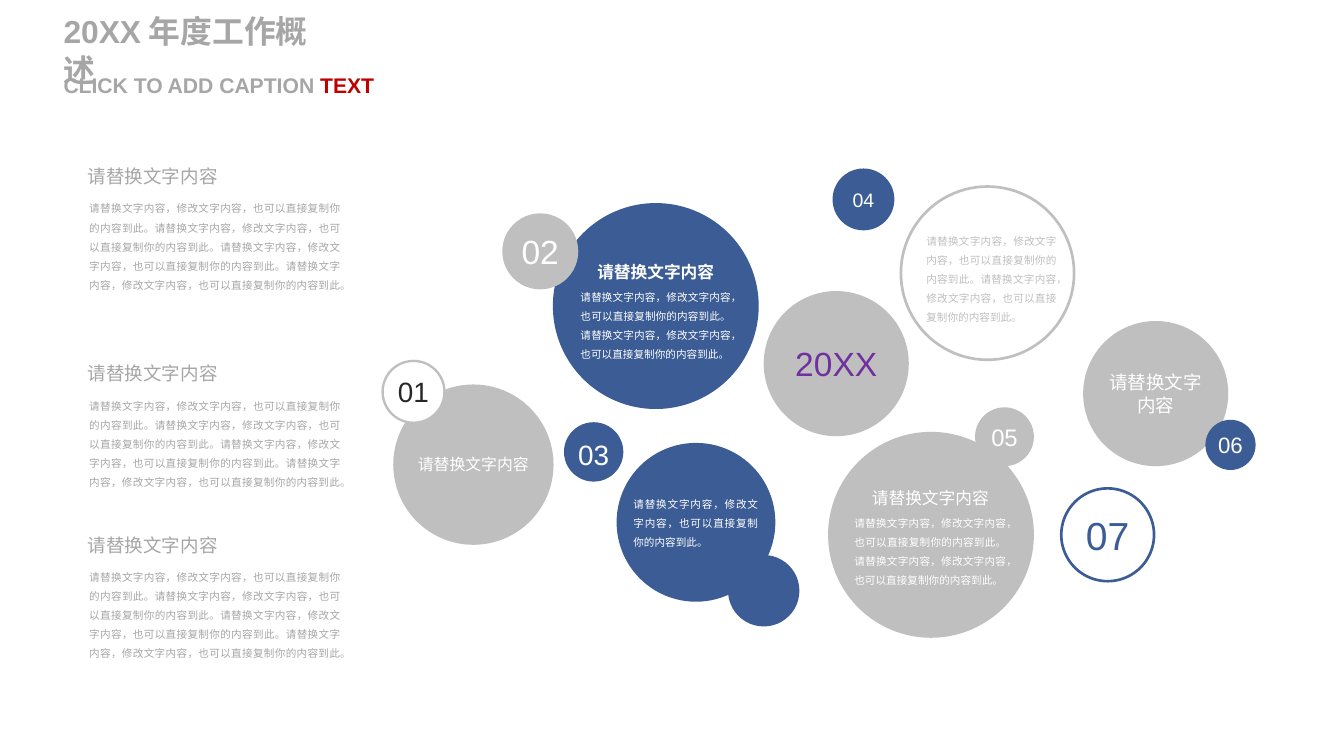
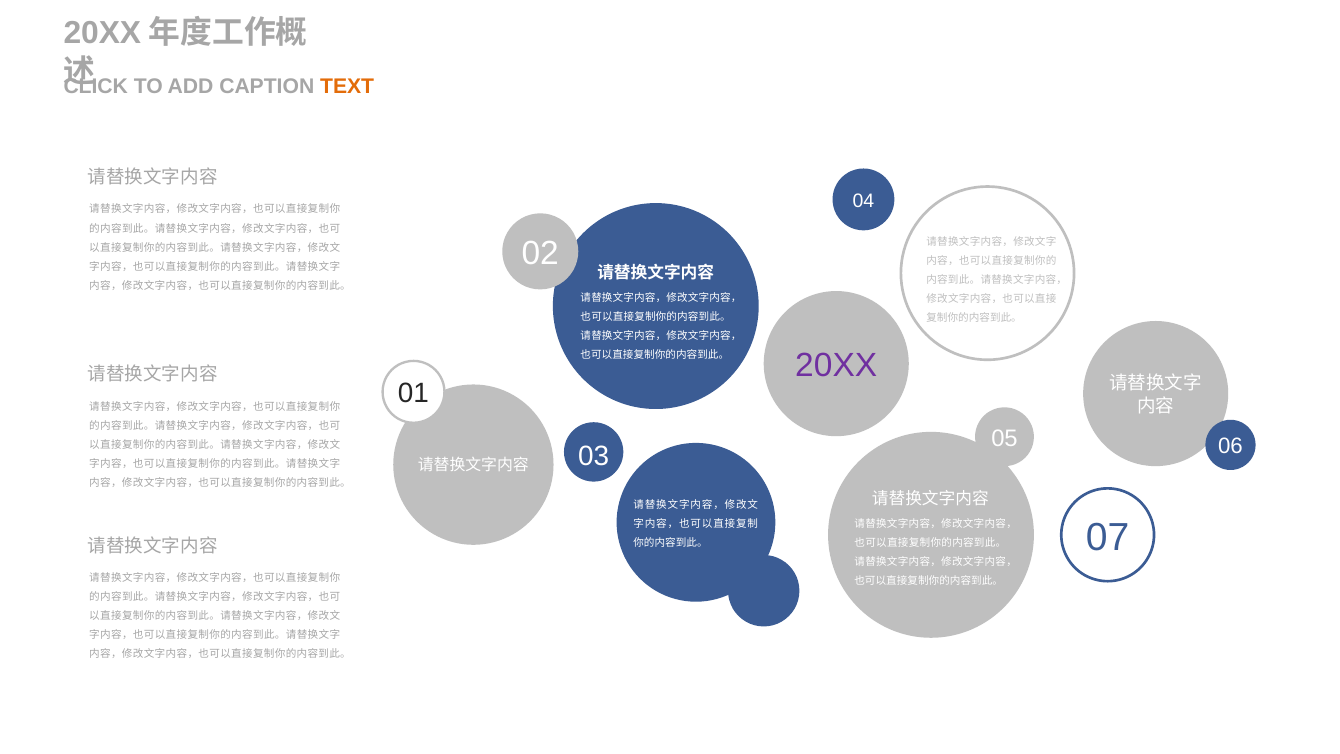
TEXT colour: red -> orange (347, 86)
